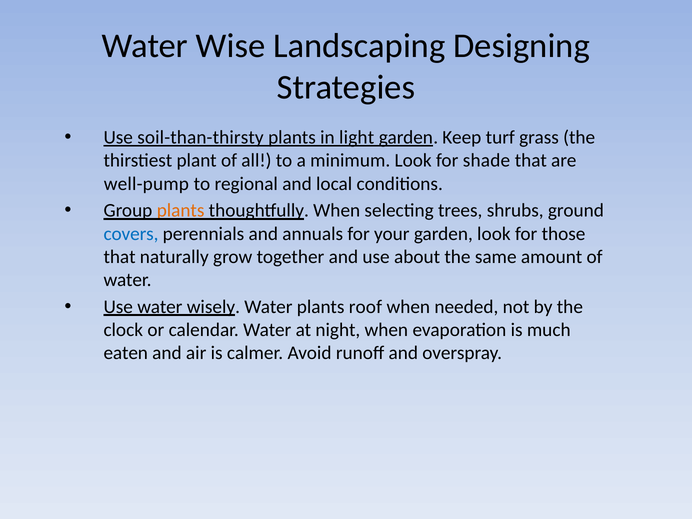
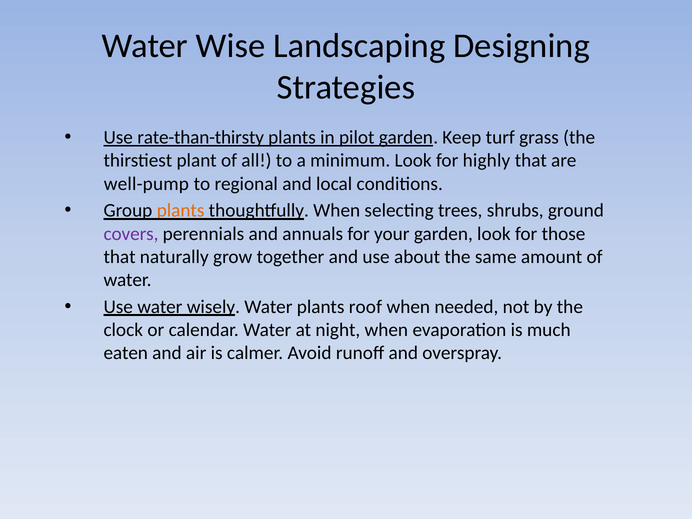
soil-than-thirsty: soil-than-thirsty -> rate-than-thirsty (201, 137)
light: light -> pilot (357, 137)
shade: shade -> highly (486, 161)
covers colour: blue -> purple (131, 234)
